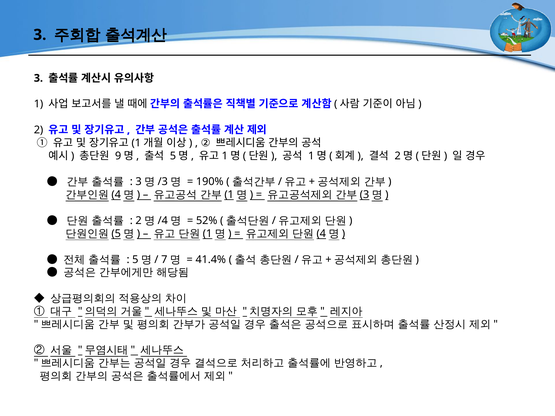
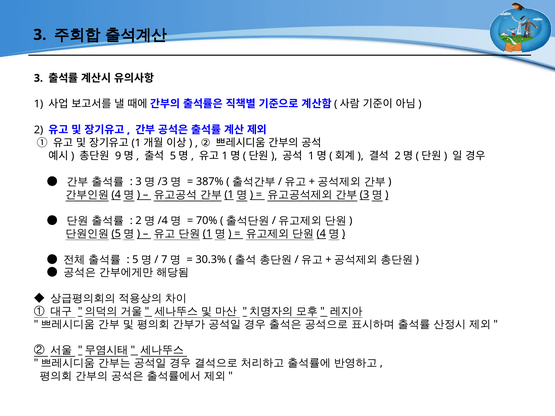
190%: 190% -> 387% (210, 182)
52%: 52% -> 70% (207, 221)
41.4%: 41.4% -> 30.3% (211, 260)
